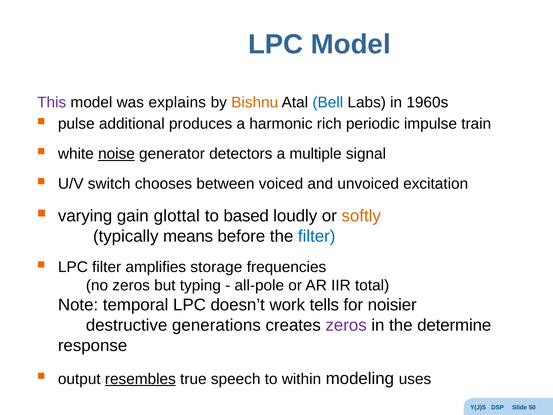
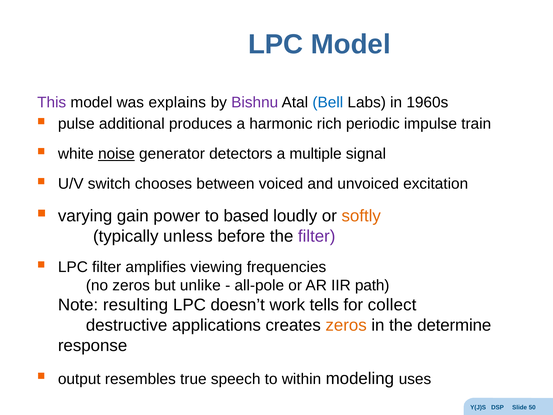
Bishnu colour: orange -> purple (255, 102)
glottal: glottal -> power (177, 216)
means: means -> unless (188, 236)
filter colour: blue -> purple (317, 236)
storage: storage -> viewing (216, 267)
typing: typing -> unlike (200, 285)
total: total -> path (372, 285)
temporal: temporal -> resulting (136, 305)
noisier: noisier -> collect (392, 305)
generations: generations -> applications (216, 325)
zeros colour: purple -> orange (346, 325)
resembles underline: present -> none (140, 379)
